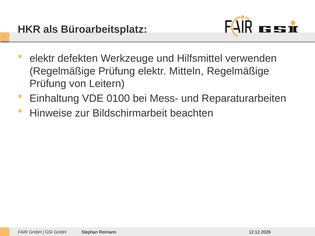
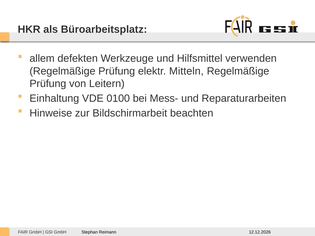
elektr: elektr -> allem (42, 59)
